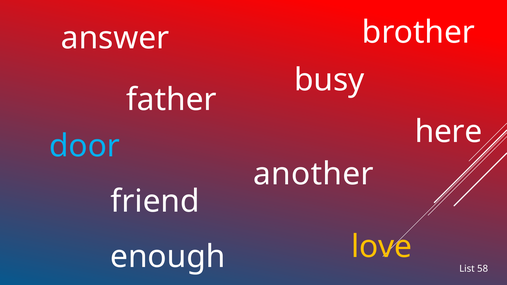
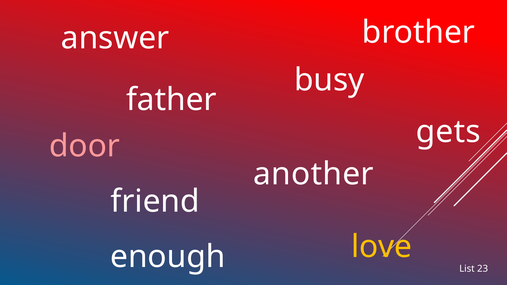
here: here -> gets (448, 132)
door colour: light blue -> pink (85, 146)
58: 58 -> 23 (483, 269)
